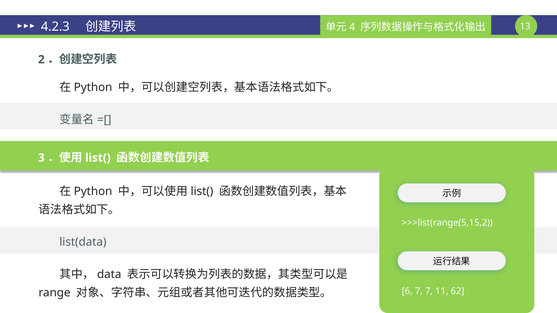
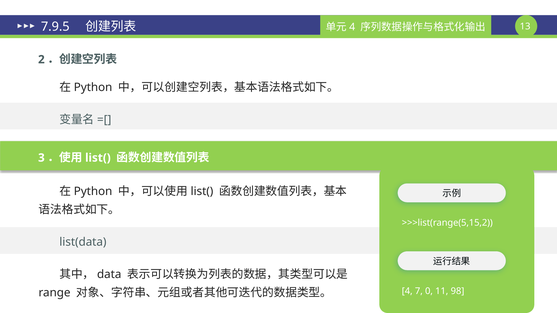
4.2.3: 4.2.3 -> 7.9.5 (55, 27)
6: 6 -> 4 (407, 291)
7 7: 7 -> 0 (429, 291)
62: 62 -> 98 (458, 291)
